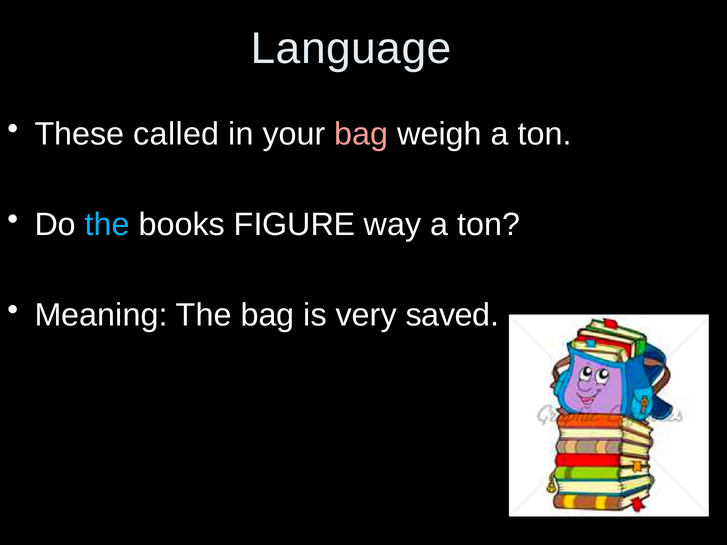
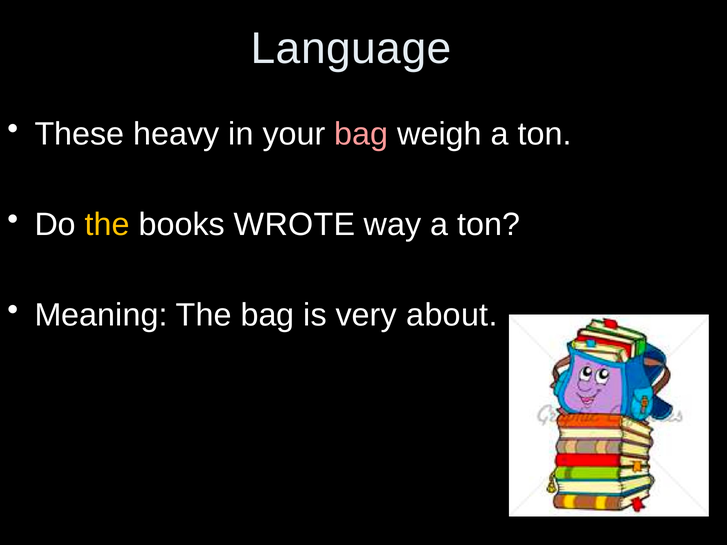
called: called -> heavy (176, 134)
the colour: light blue -> yellow (107, 225)
FIGURE: FIGURE -> WROTE (295, 225)
saved: saved -> about (452, 315)
